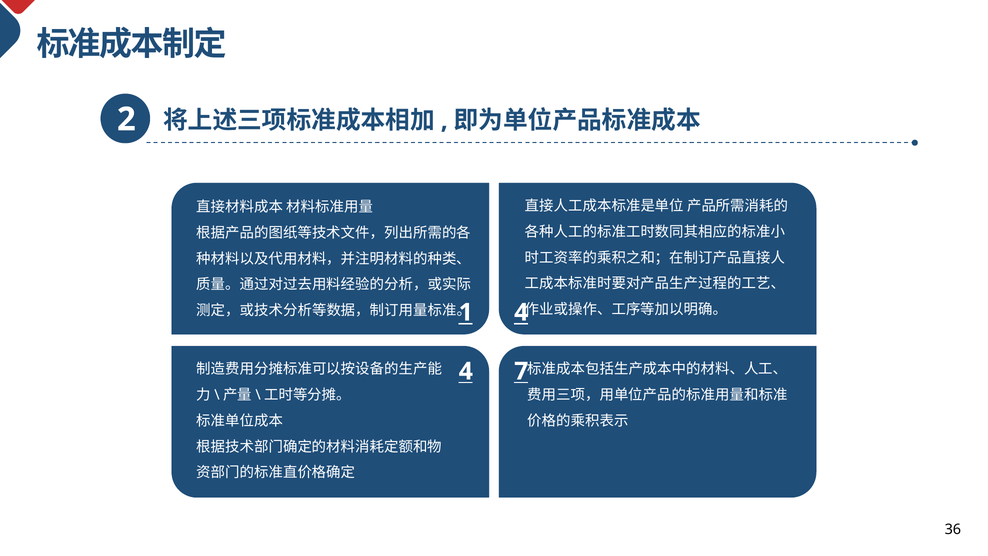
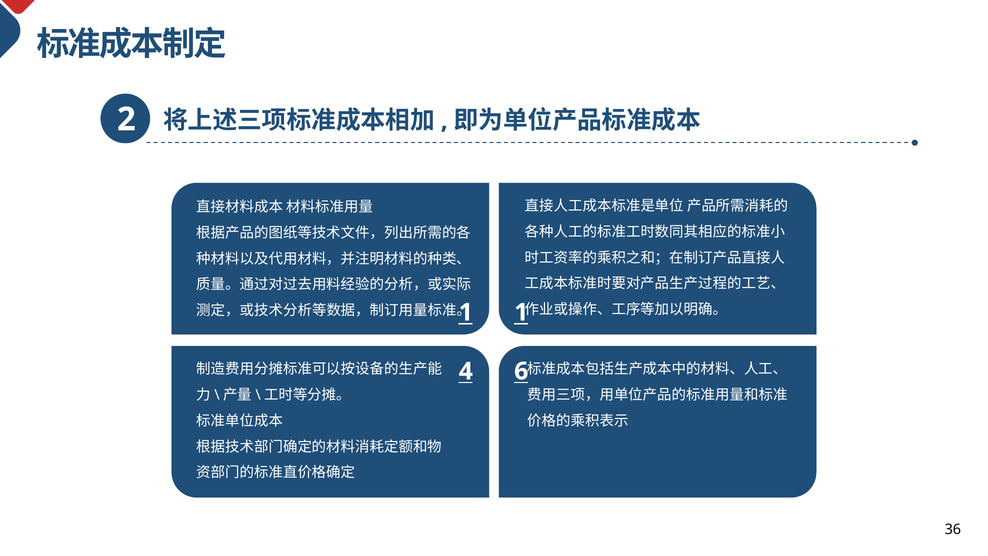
4: 4 -> 1 (521, 312)
7: 7 -> 6 (521, 371)
